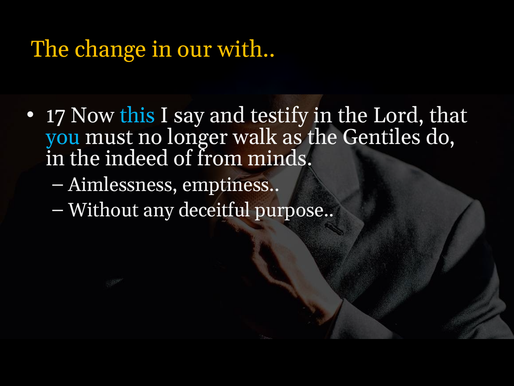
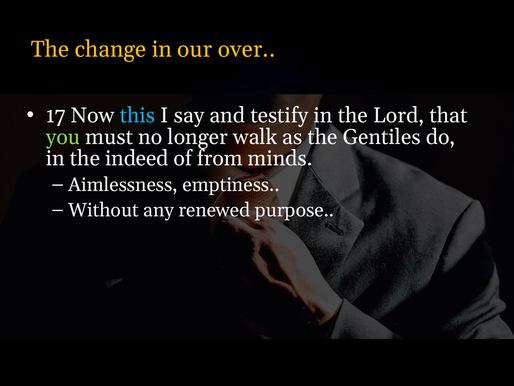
with: with -> over (246, 49)
you colour: light blue -> light green (63, 137)
deceitful: deceitful -> renewed (214, 210)
